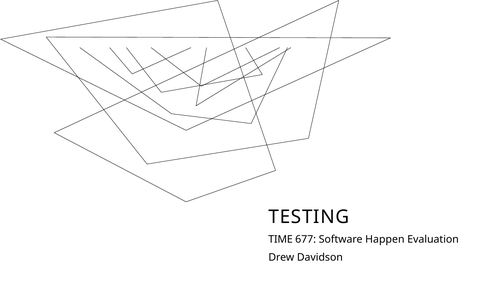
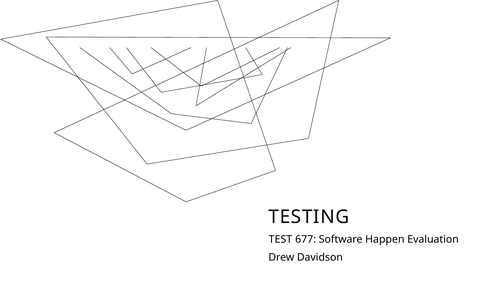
TIME: TIME -> TEST (280, 239)
